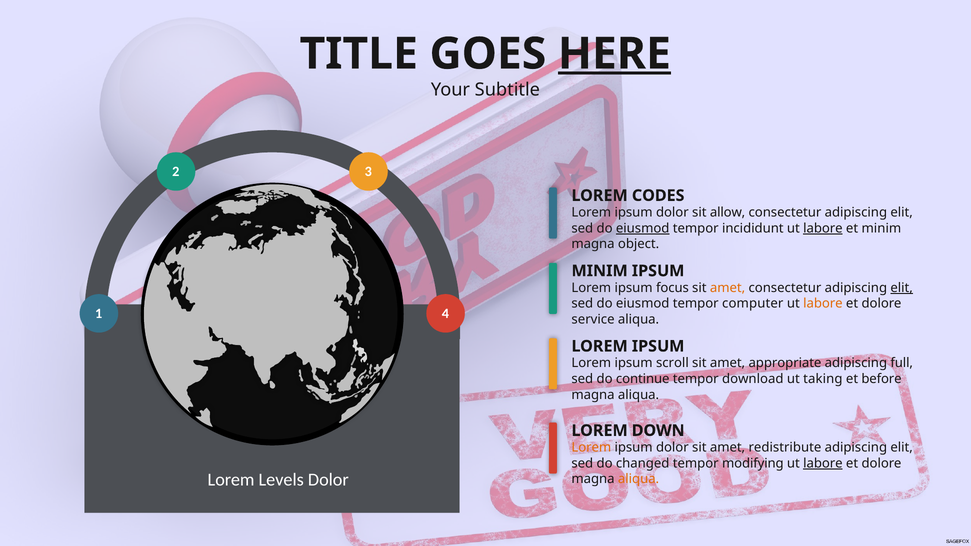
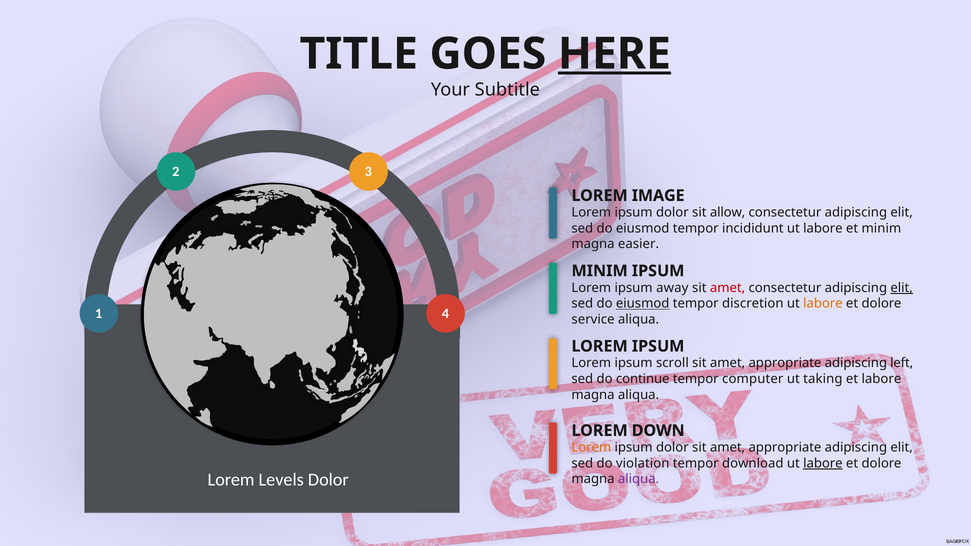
CODES: CODES -> IMAGE (658, 196)
eiusmod underline: present -> none (643, 228)
labore underline: present -> none (823, 228)
object: object -> easier (639, 244)
focus: focus -> away (672, 288)
amet colour: orange -> red (728, 288)
eiusmod underline: none -> present (643, 304)
computer: computer -> discretion (753, 304)
full: full -> left (902, 363)
download: download -> computer (753, 379)
et before: before -> labore (881, 379)
dolor sit amet redistribute: redistribute -> appropriate (785, 448)
changed: changed -> violation (643, 463)
modifying: modifying -> download (753, 463)
aliqua colour: orange -> purple (639, 479)
